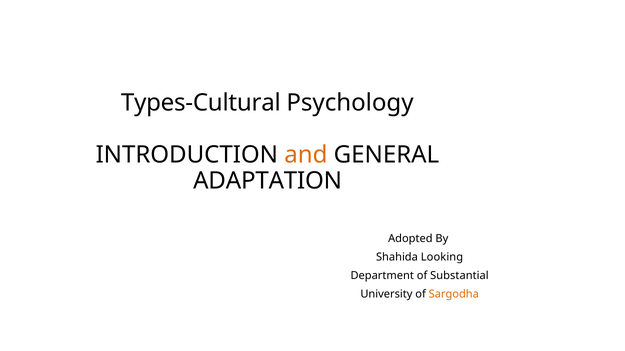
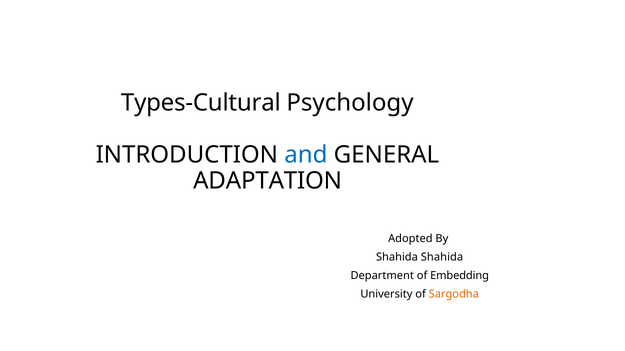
and colour: orange -> blue (306, 155)
Shahida Looking: Looking -> Shahida (442, 258)
Substantial: Substantial -> Embedding (460, 276)
